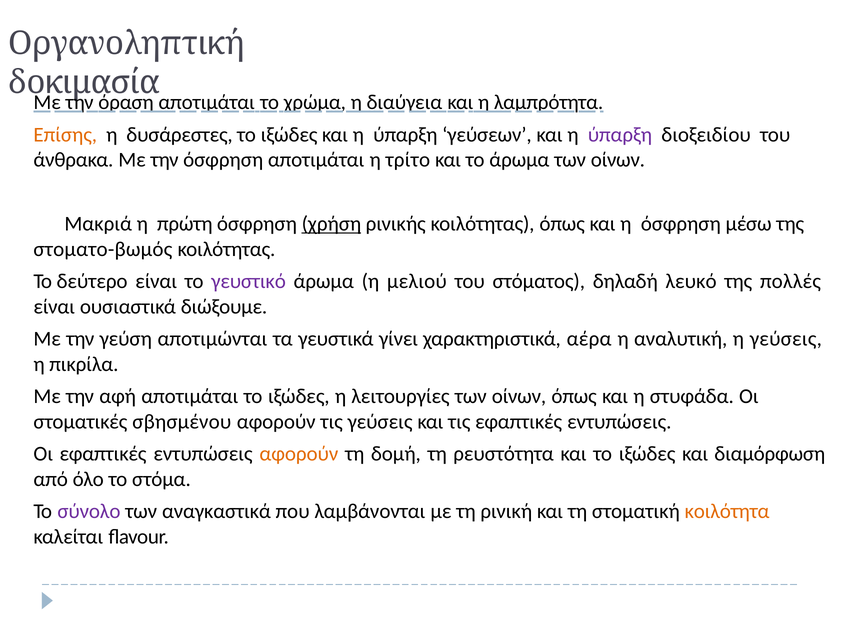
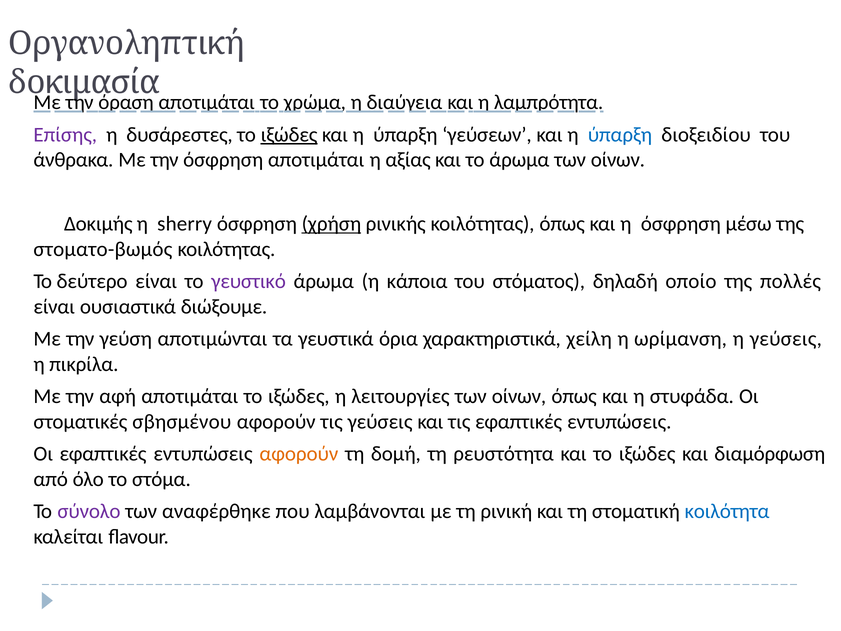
Επίσης colour: orange -> purple (65, 135)
ιξώδες underline: none -> present (289, 135)
ύπαρξη colour: purple -> blue (620, 135)
τρίτο: τρίτο -> αξίας (408, 160)
Μακριά: Μακριά -> Δοκιμής (98, 224)
πρώτη: πρώτη -> sherry (185, 224)
μελιού: μελιού -> κάποια (417, 281)
λευκό: λευκό -> οποίο (691, 281)
γίνει: γίνει -> όρια (398, 339)
αέρα: αέρα -> χείλη (589, 339)
αναλυτική: αναλυτική -> ωρίμανση (681, 339)
αναγκαστικά: αναγκαστικά -> αναφέρθηκε (216, 511)
κοιλότητα colour: orange -> blue (727, 511)
